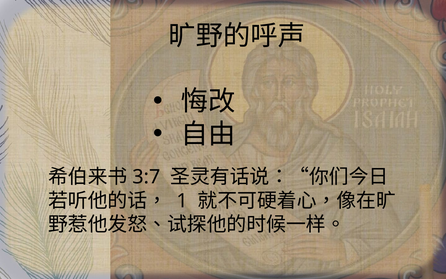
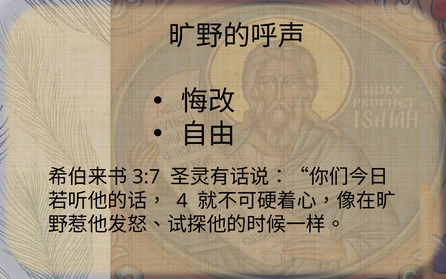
1: 1 -> 4 (182, 201)
